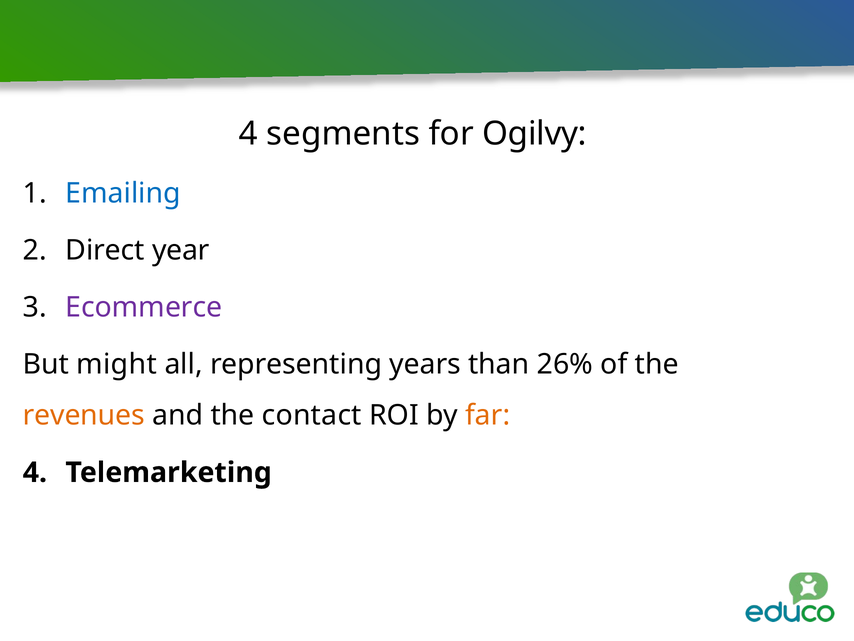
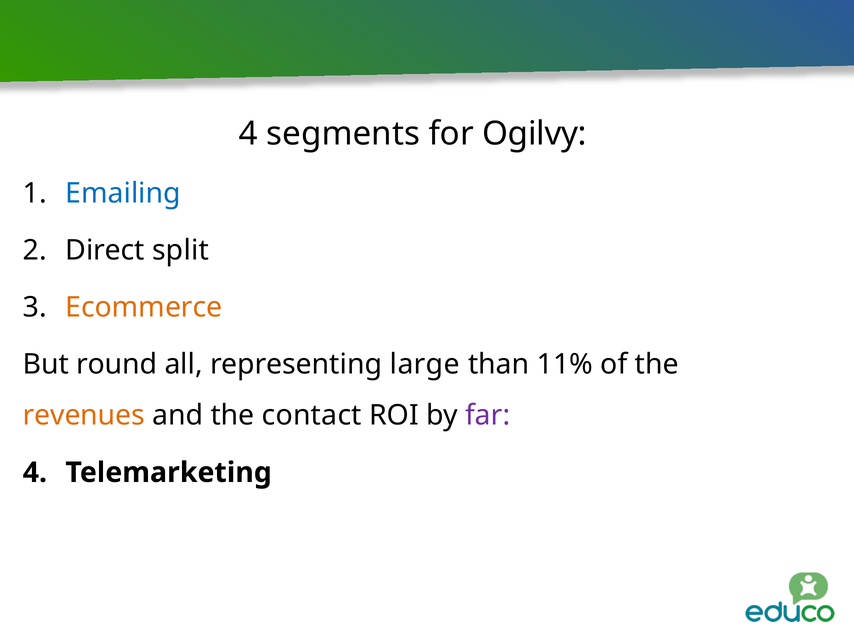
year: year -> split (181, 250)
Ecommerce colour: purple -> orange (144, 307)
might: might -> round (117, 364)
years: years -> large (425, 364)
26%: 26% -> 11% (565, 364)
far colour: orange -> purple (488, 415)
